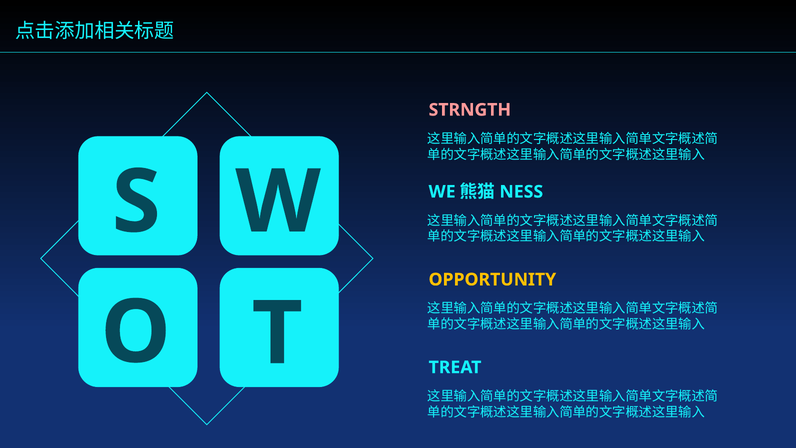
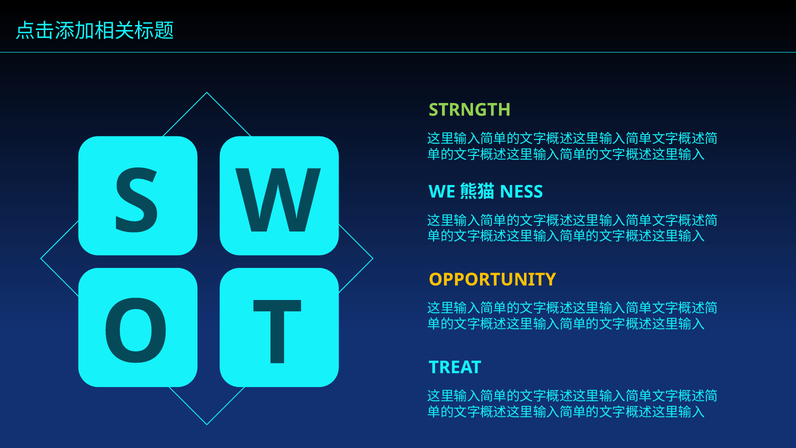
STRNGTH colour: pink -> light green (470, 110)
